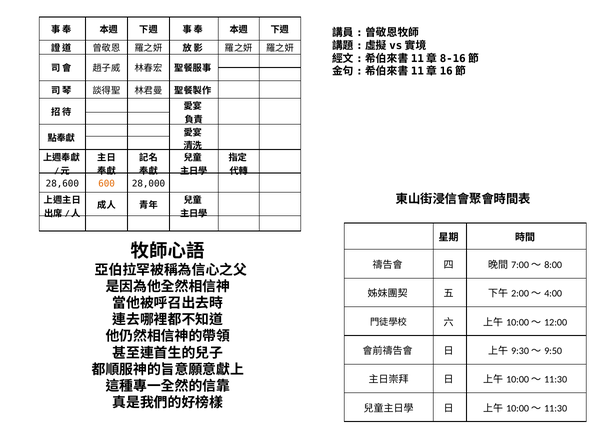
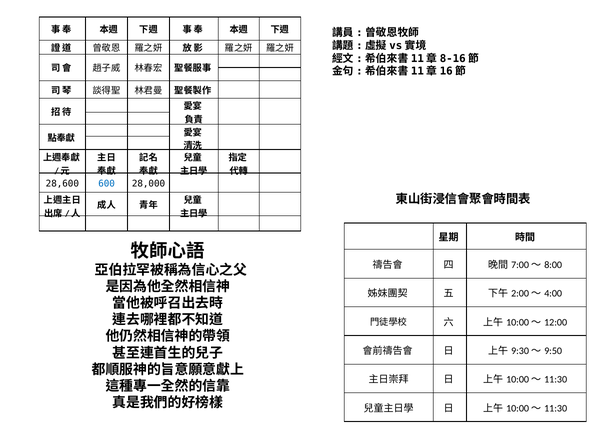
600 colour: orange -> blue (107, 184)
